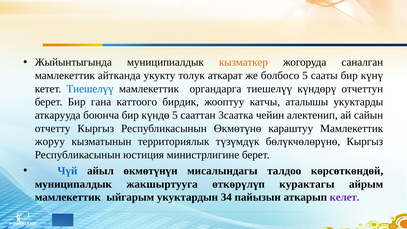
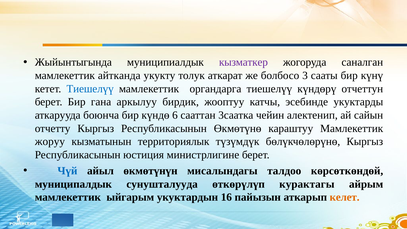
кызматкер colour: orange -> purple (243, 62)
болбосо 5: 5 -> 3 (305, 76)
каттоого: каттоого -> аркылуу (137, 102)
аталышы: аталышы -> эсебинде (307, 102)
күндө 5: 5 -> 6 (175, 115)
жакшыртууга: жакшыртууга -> сунушталууда (162, 184)
34: 34 -> 16 (226, 197)
келет colour: purple -> orange (345, 197)
